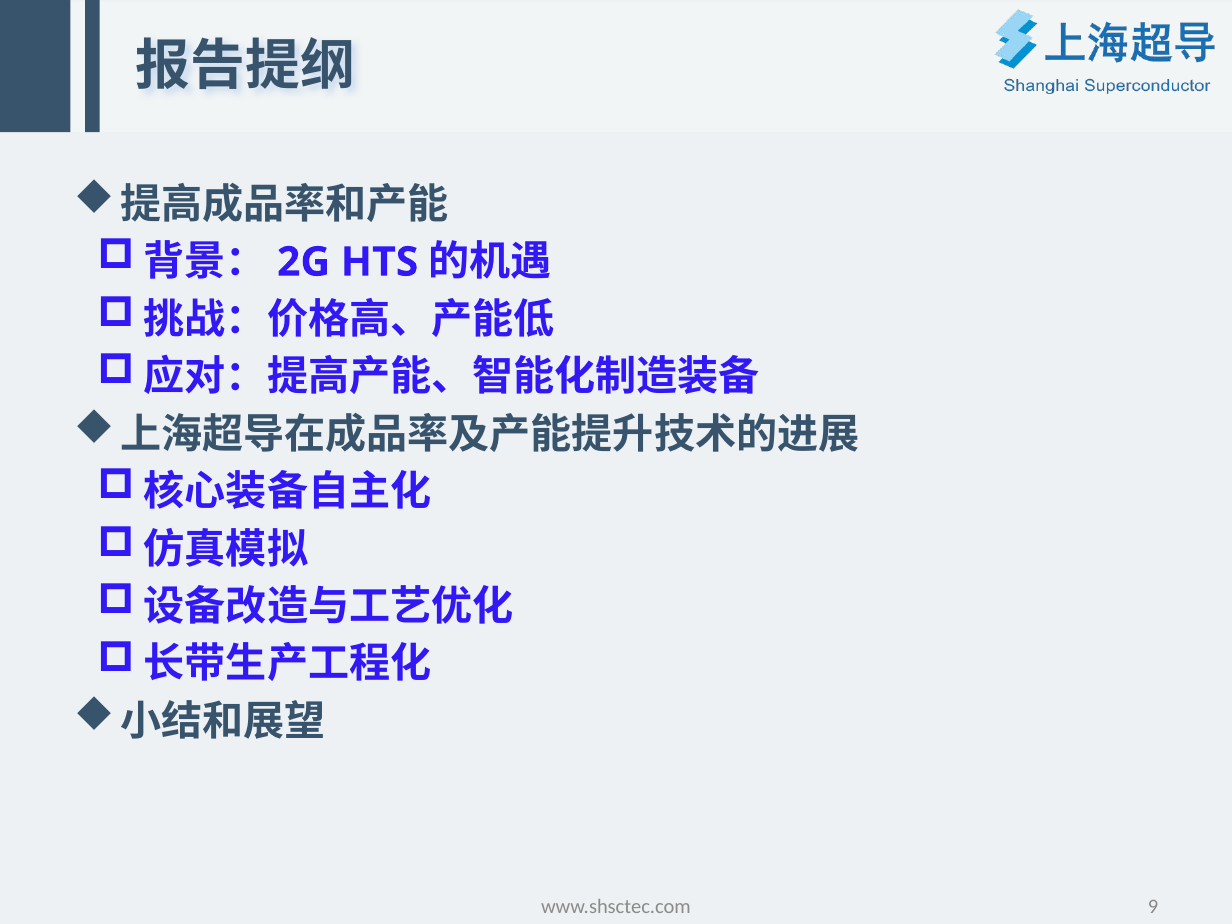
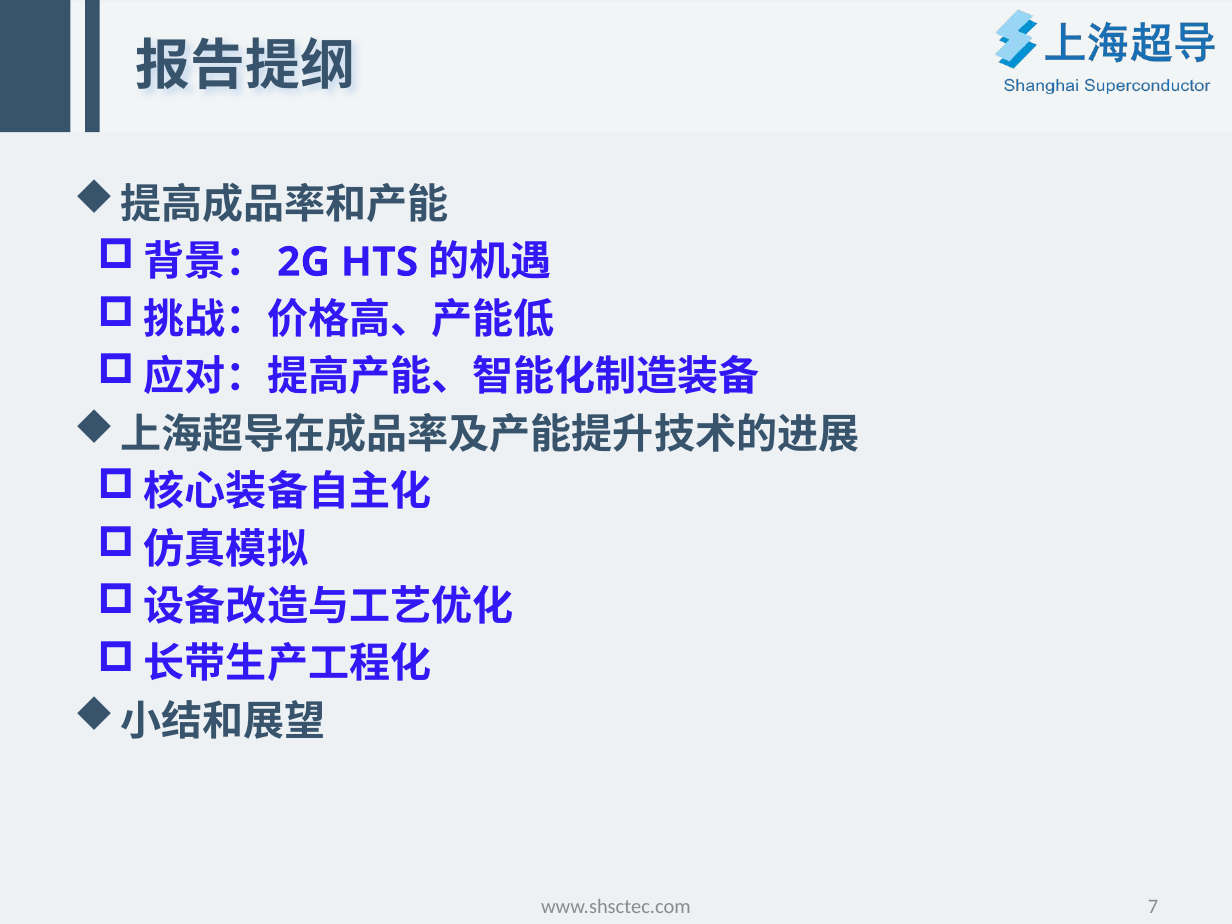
9: 9 -> 7 (1153, 907)
